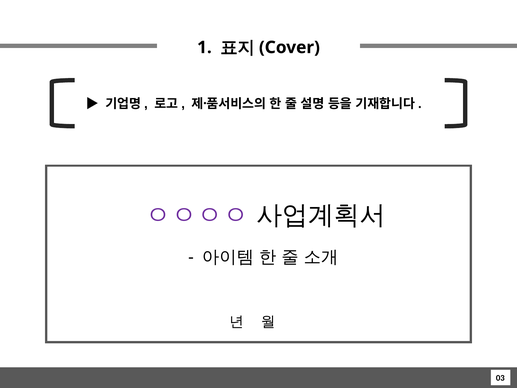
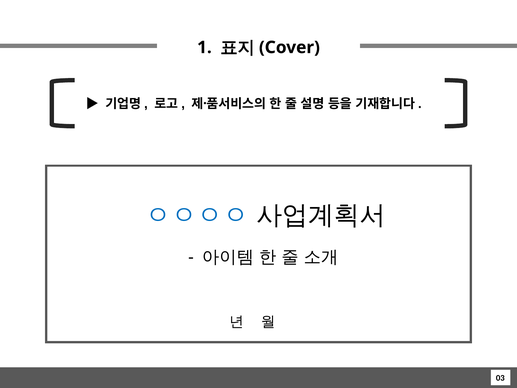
ㅇㅇㅇㅇ colour: purple -> blue (197, 215)
